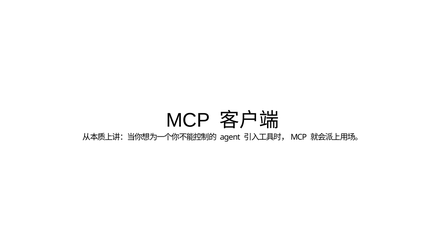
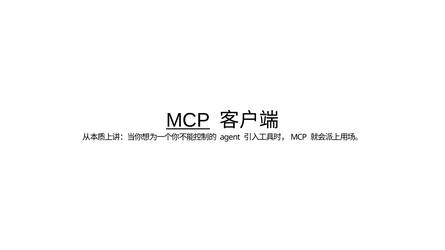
MCP underline: none -> present (188, 121)
